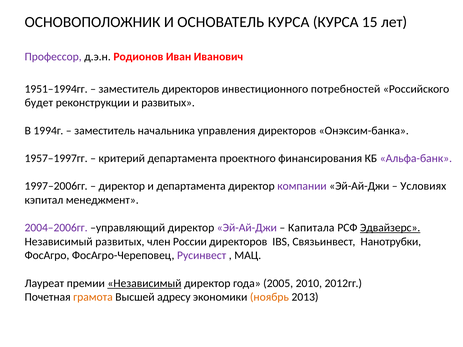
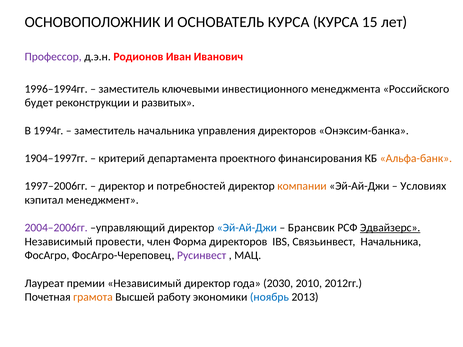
1951–1994гг: 1951–1994гг -> 1996–1994гг (56, 89)
заместитель директоров: директоров -> ключевыми (191, 89)
потребностей: потребностей -> менеджмента (346, 89)
1957–1997гг: 1957–1997гг -> 1904–1997гг (56, 158)
Альфа-банк colour: purple -> orange (416, 158)
и департамента: департамента -> потребностей (191, 186)
компании colour: purple -> orange (302, 186)
Эй-Ай-Джи colour: purple -> blue (247, 228)
Капитала: Капитала -> Брансвик (311, 228)
Независимый развитых: развитых -> провести (120, 242)
России: России -> Форма (190, 242)
Связьинвест Нанотрубки: Нанотрубки -> Начальника (391, 242)
Независимый underline: present -> none (144, 283)
2005: 2005 -> 2030 (278, 283)
адресу: адресу -> работу (174, 297)
ноябрь colour: orange -> blue (269, 297)
